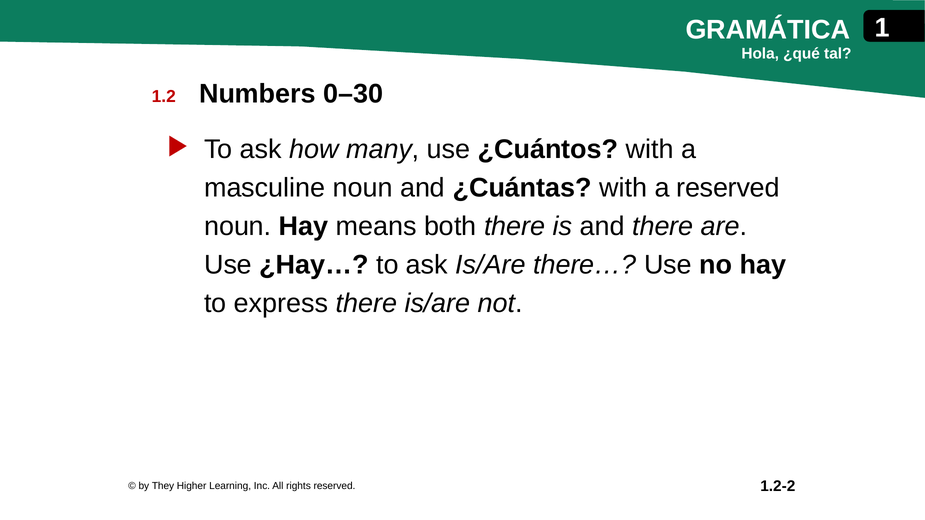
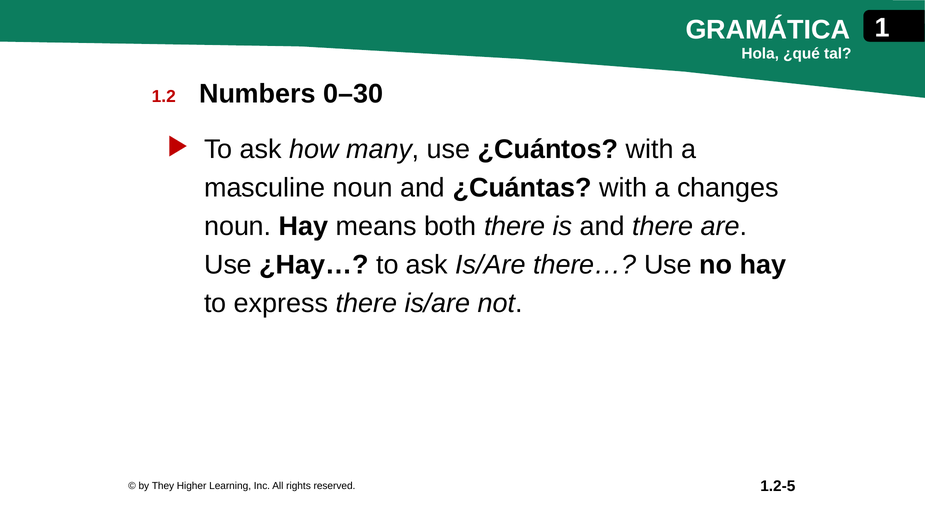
a reserved: reserved -> changes (728, 188)
1.2-2: 1.2-2 -> 1.2-5 (778, 487)
